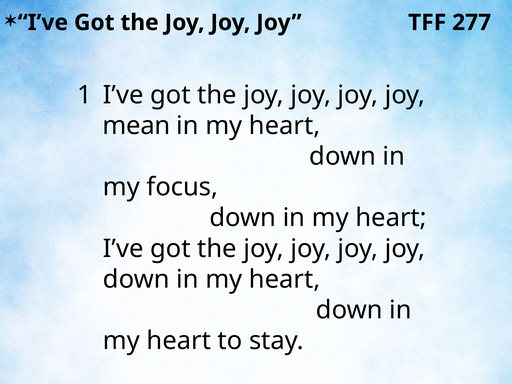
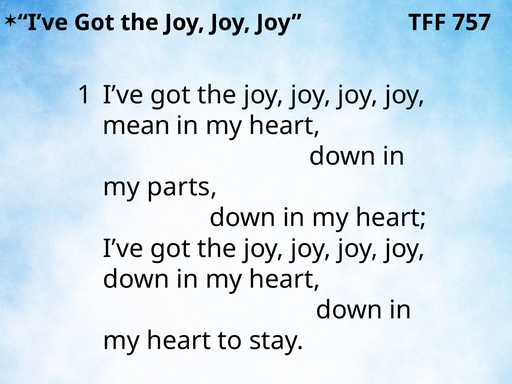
277: 277 -> 757 (472, 23)
focus: focus -> parts (182, 187)
